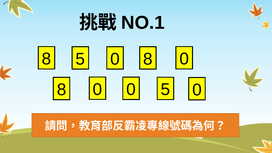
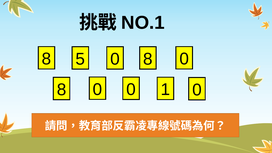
0 5: 5 -> 1 (165, 90)
